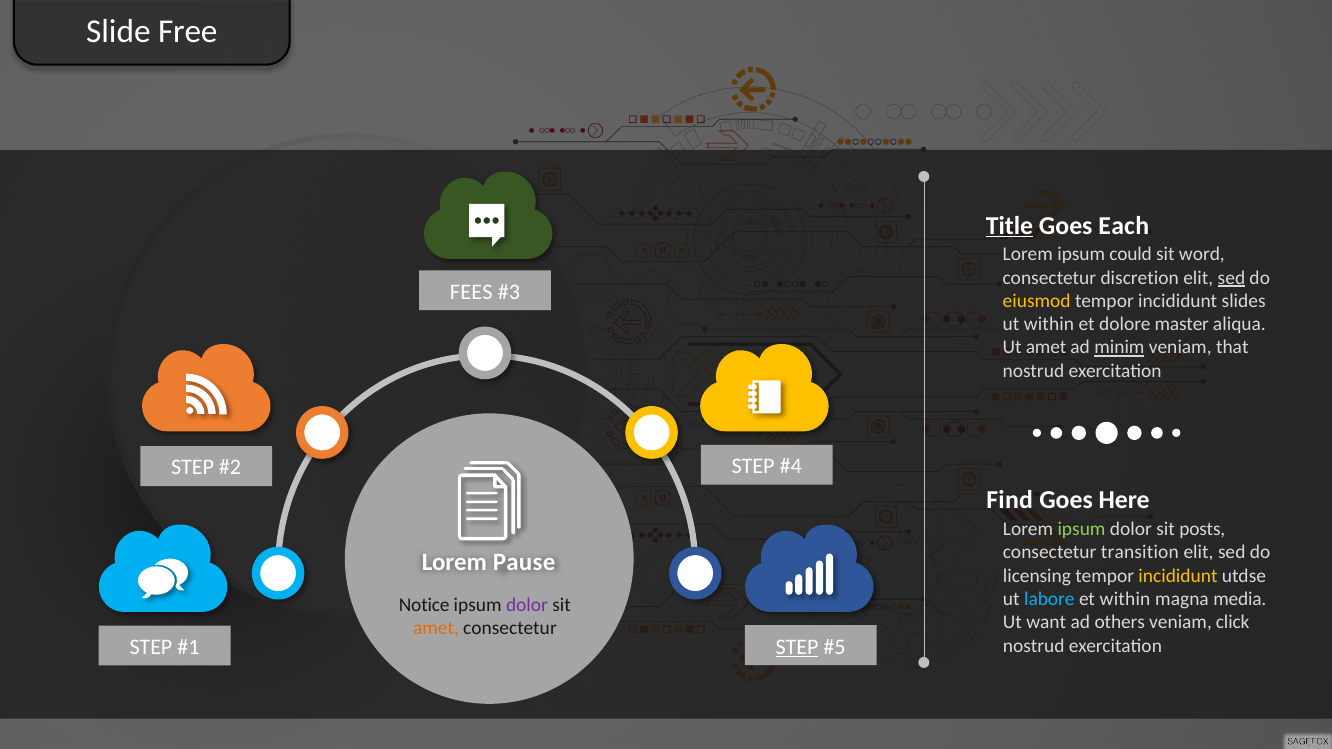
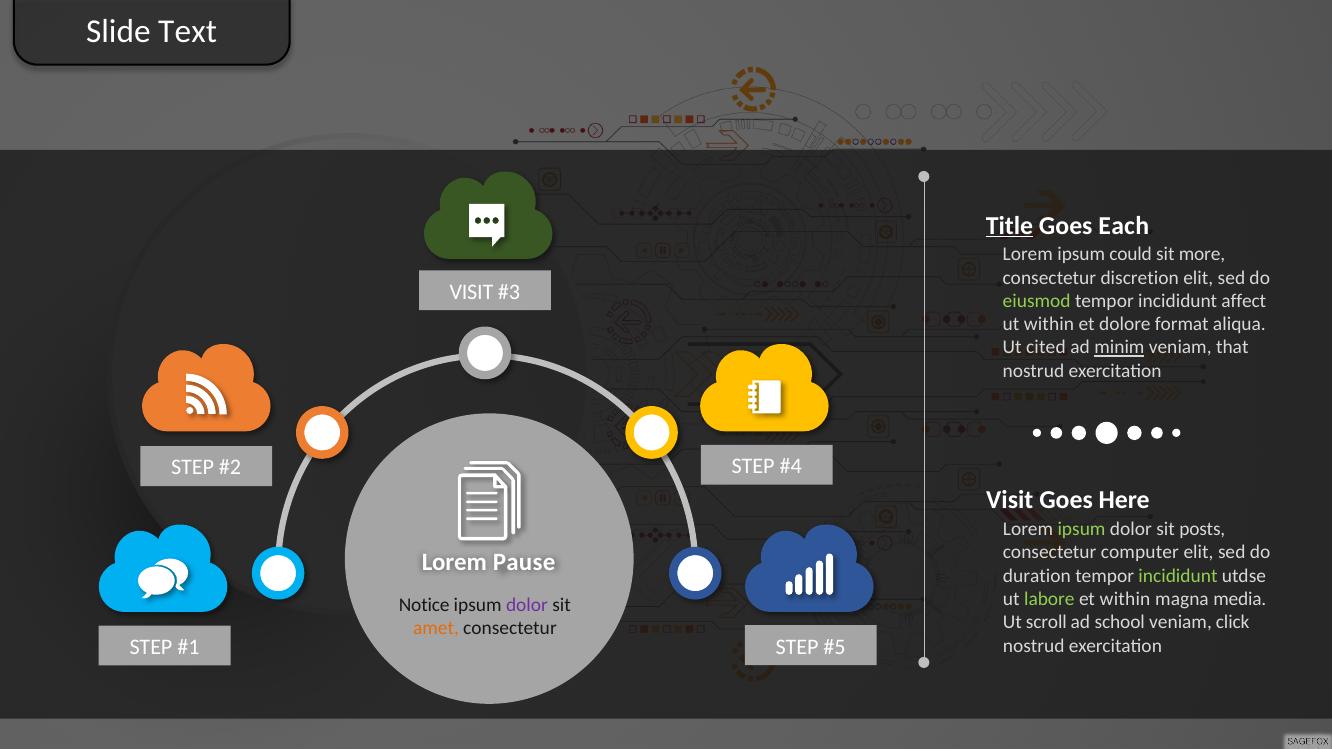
Free: Free -> Text (188, 31)
word: word -> more (1202, 254)
sed underline: present -> none (1231, 278)
FEES: FEES -> VISIT (471, 292)
eiusmod colour: yellow -> light green (1037, 301)
slides: slides -> affect (1244, 301)
master: master -> format (1182, 324)
Ut amet: amet -> cited (1046, 348)
Find: Find -> Visit (1010, 500)
transition: transition -> computer (1140, 553)
licensing: licensing -> duration (1037, 576)
incididunt colour: yellow -> light green (1178, 576)
labore colour: light blue -> light green (1049, 599)
want: want -> scroll (1046, 623)
others: others -> school (1120, 623)
STEP underline: present -> none (797, 647)
